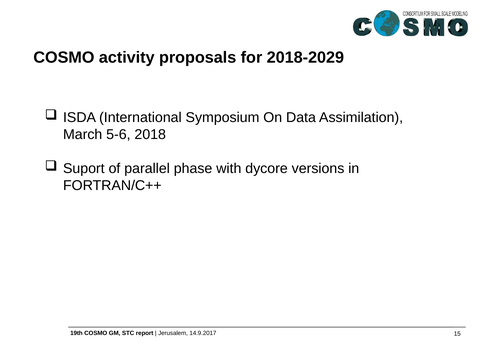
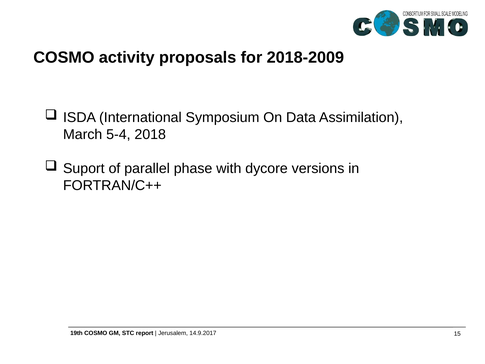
2018-2029: 2018-2029 -> 2018-2009 (305, 58)
5-6: 5-6 -> 5-4 (118, 134)
